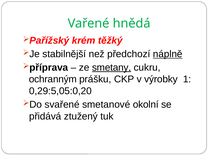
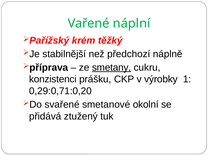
hnědá: hnědá -> náplní (132, 23)
náplně underline: present -> none (168, 54)
ochranným: ochranným -> konzistenci (53, 79)
0,29:5,05:0,20: 0,29:5,05:0,20 -> 0,29:0,71:0,20 (60, 91)
